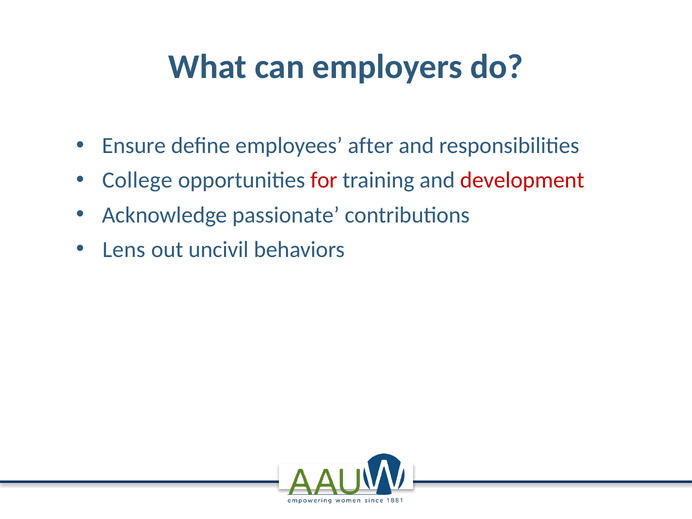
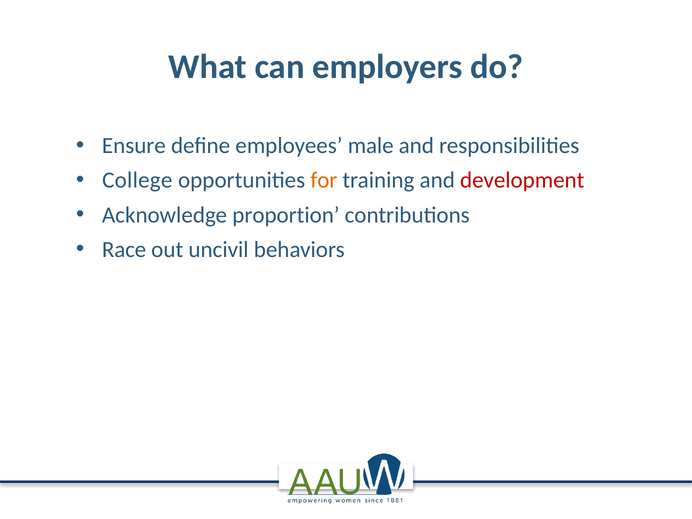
after: after -> male (371, 146)
for colour: red -> orange (324, 180)
passionate: passionate -> proportion (286, 215)
Lens: Lens -> Race (124, 250)
